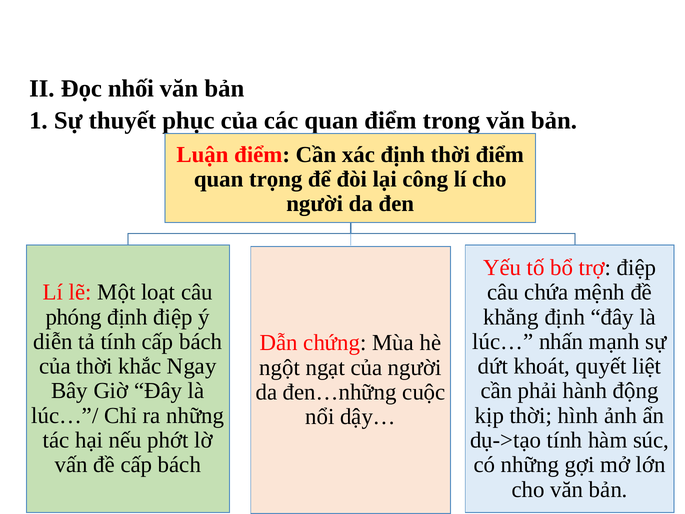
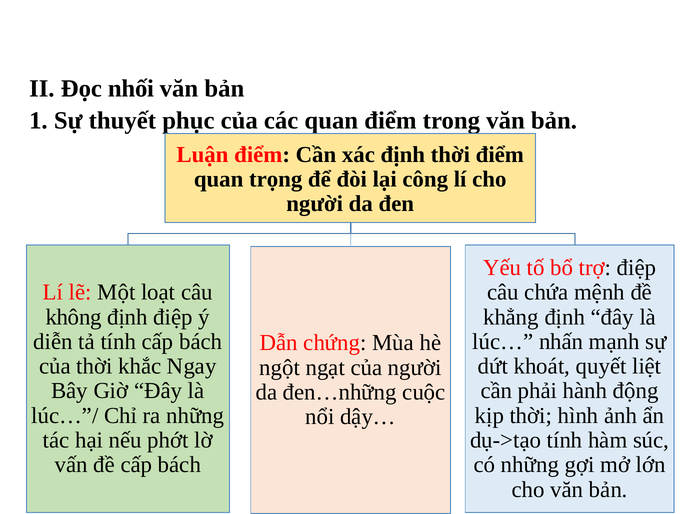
phóng: phóng -> không (74, 317)
